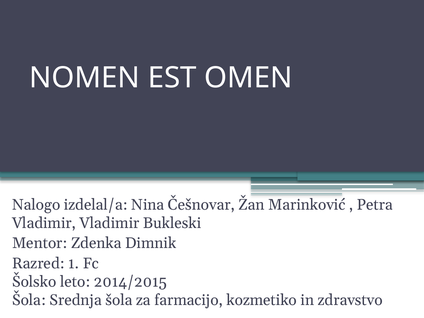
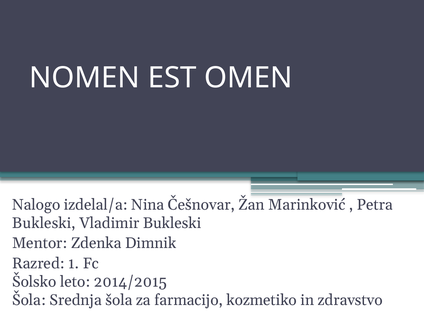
Vladimir: Vladimir -> Bukleski (44, 223)
